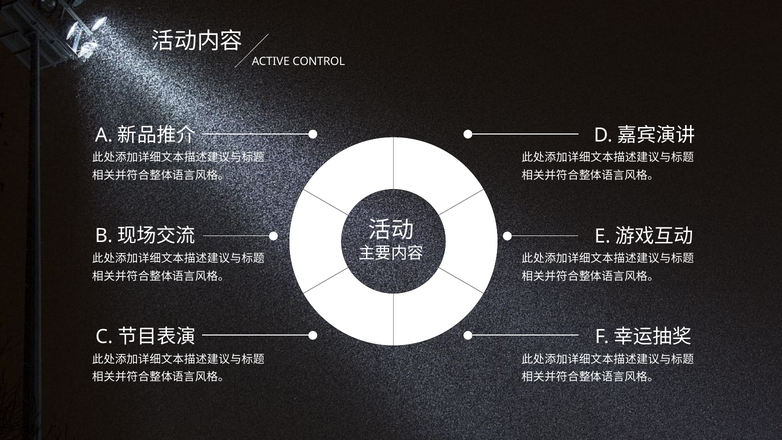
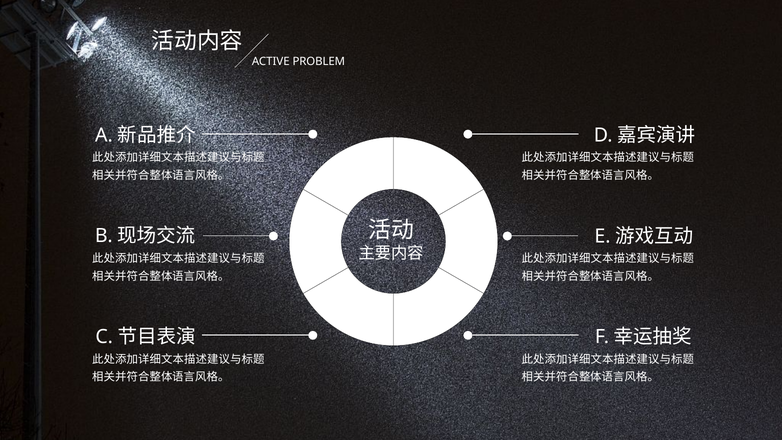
CONTROL: CONTROL -> PROBLEM (319, 62)
